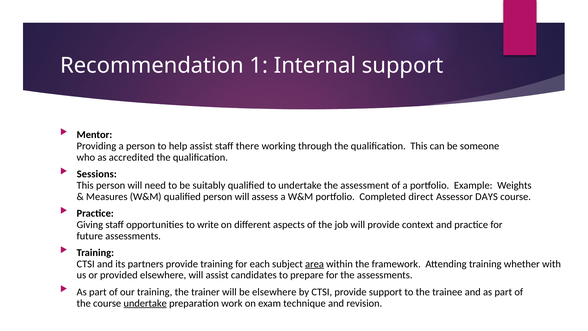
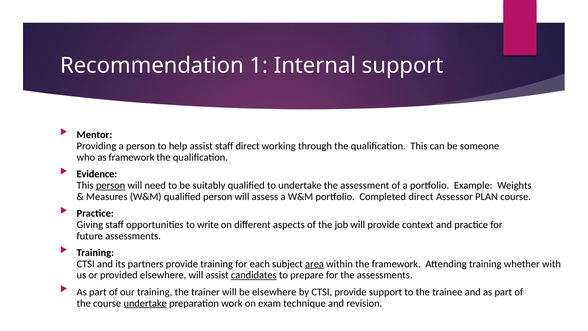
staff there: there -> direct (248, 146)
as accredited: accredited -> framework (131, 157)
Sessions: Sessions -> Evidence (97, 174)
person underline: none -> present (111, 185)
DAYS: DAYS -> PLAN (487, 197)
candidates underline: none -> present (254, 275)
